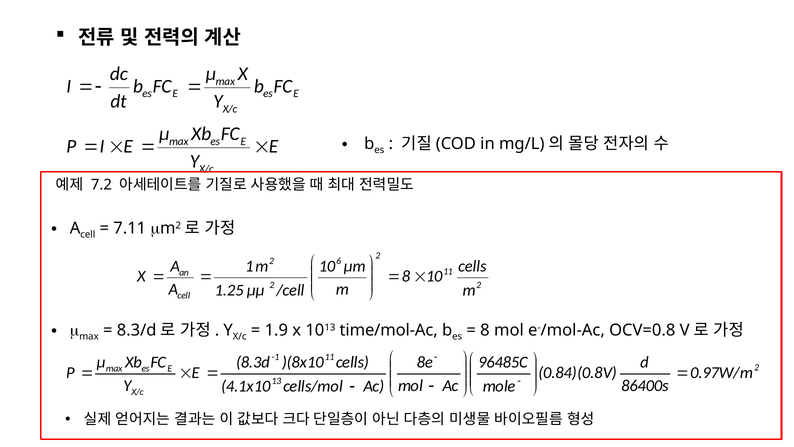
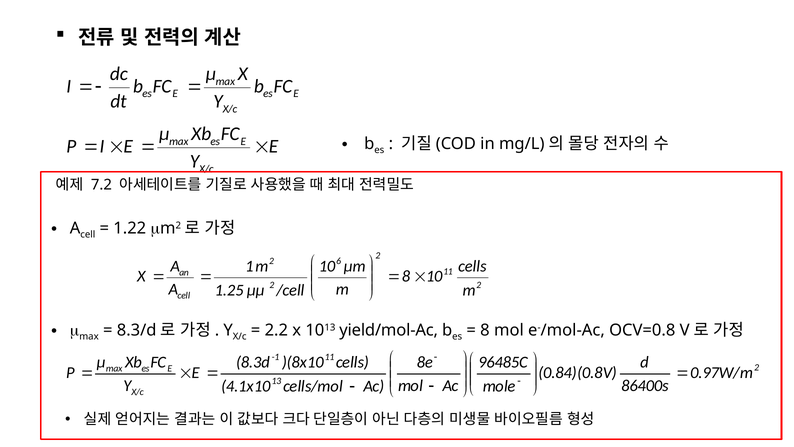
7.11: 7.11 -> 1.22 (130, 228)
1.9: 1.9 -> 2.2 (276, 330)
time/mol-Ac: time/mol-Ac -> yield/mol-Ac (389, 330)
